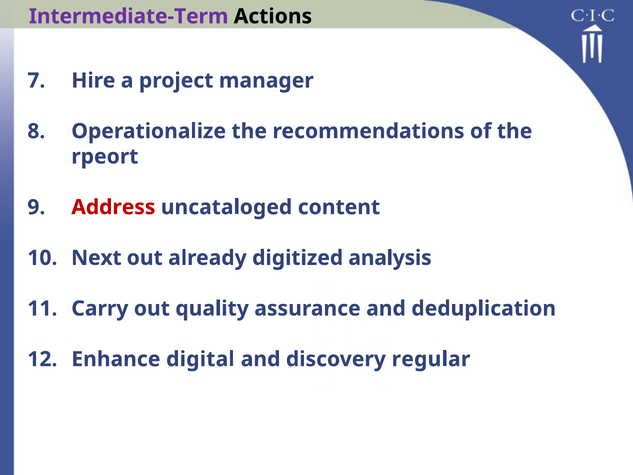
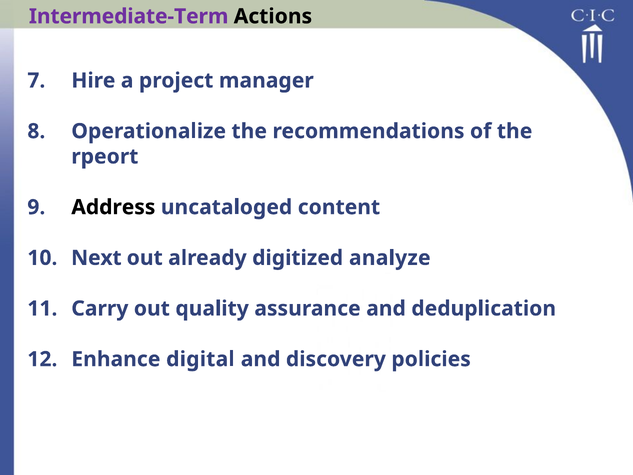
Address colour: red -> black (113, 207)
analysis: analysis -> analyze (390, 258)
regular: regular -> policies (431, 359)
